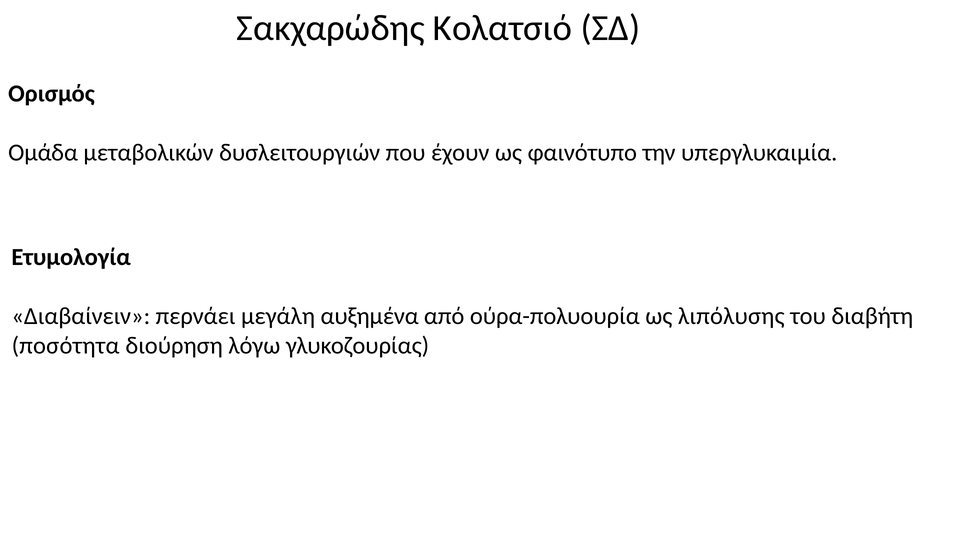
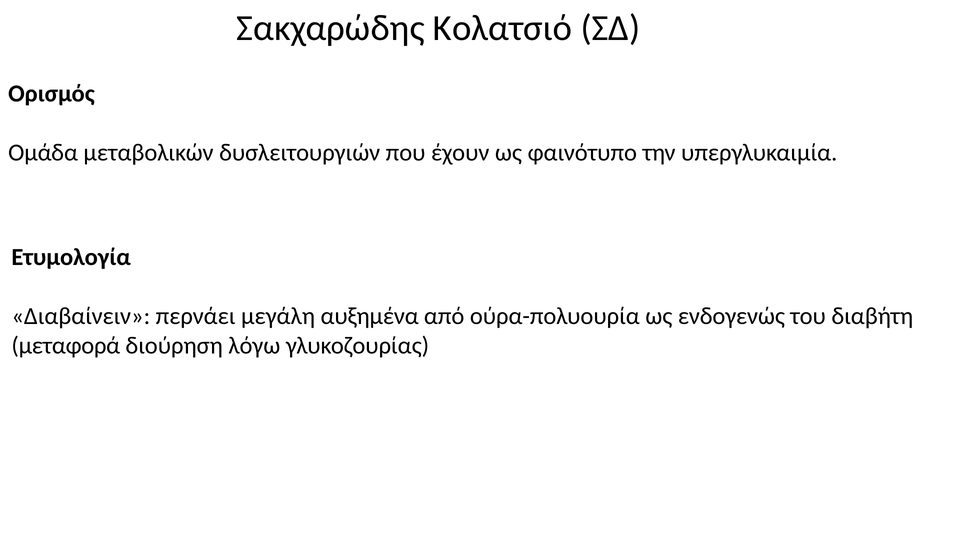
λιπόλυσης: λιπόλυσης -> ενδογενώς (731, 316)
ποσότητα: ποσότητα -> μεταφορά (66, 346)
